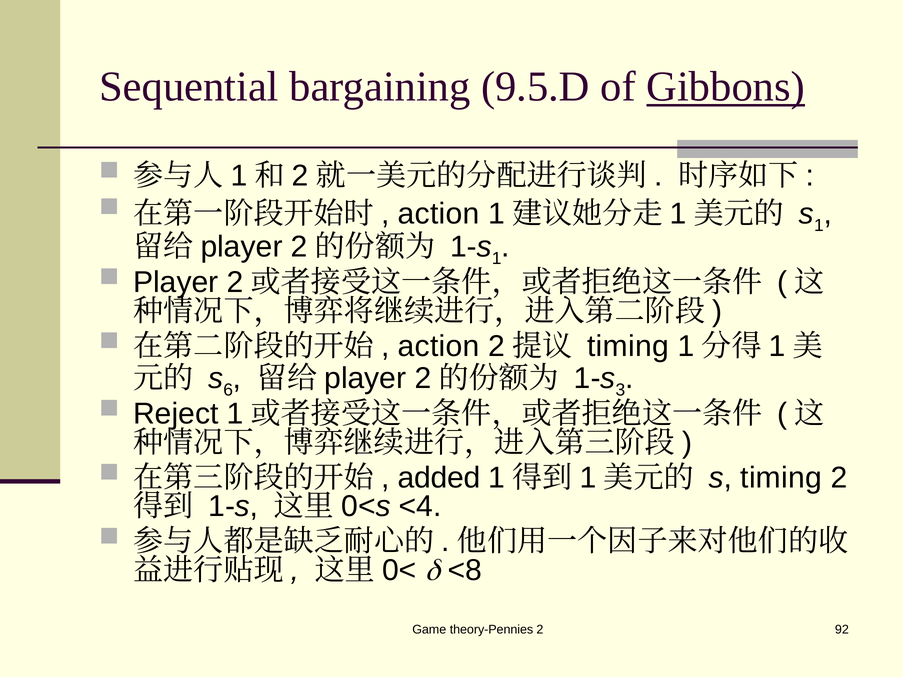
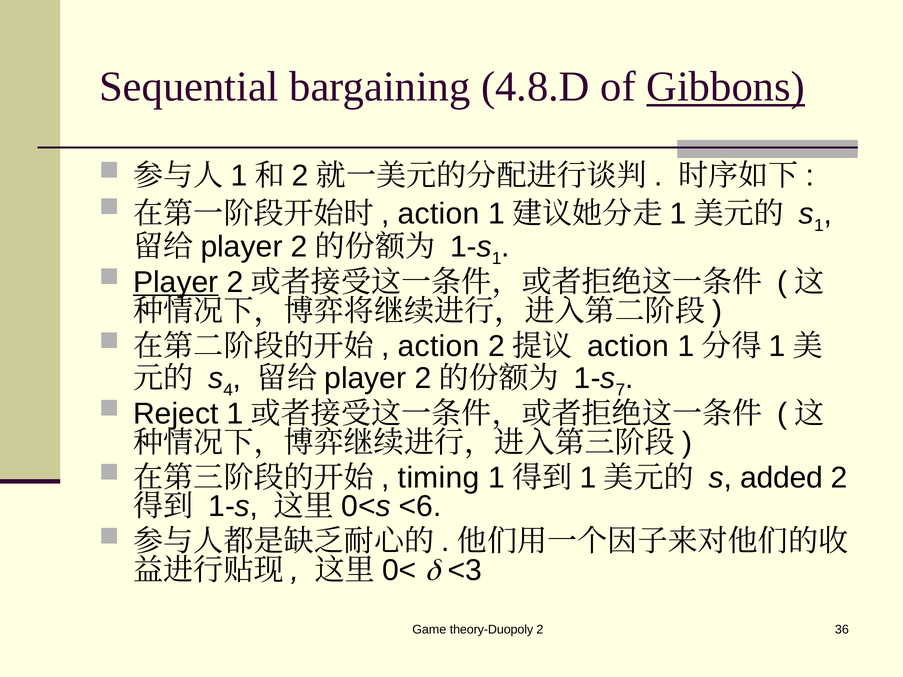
9.5.D: 9.5.D -> 4.8.D (535, 87)
Player underline: none -> present (176, 282)
timing: timing -> action (628, 346)
6: 6 -> 4 (228, 390)
3: 3 -> 7 (620, 390)
added: added -> timing (439, 478)
s timing: timing -> added (782, 478)
<4: <4 -> <6 (420, 507)
<8: <8 -> <3 (465, 571)
theory-Pennies: theory-Pennies -> theory-Duopoly (492, 630)
92: 92 -> 36 (842, 630)
